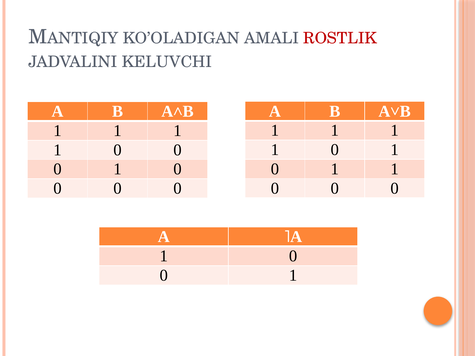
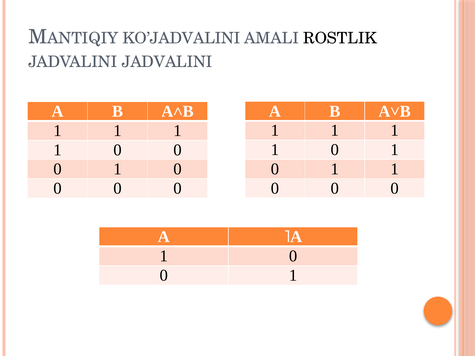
KO’OLADIGAN: KO’OLADIGAN -> KO’JADVALINI (181, 38)
ROSTLIK colour: red -> black (340, 38)
JADVALINI KELUVCHI: KELUVCHI -> JADVALINI (167, 62)
